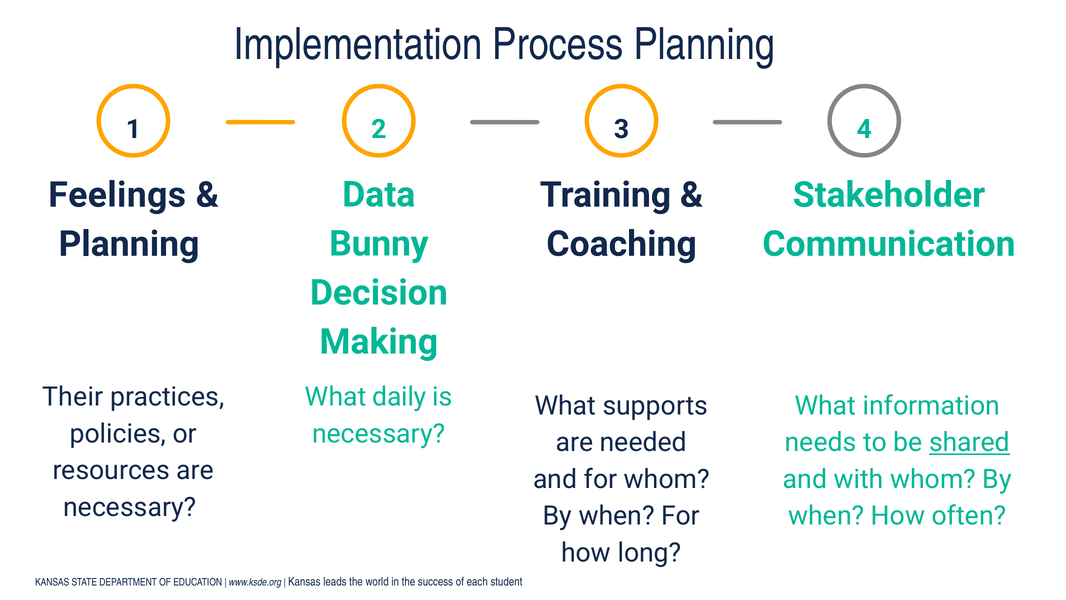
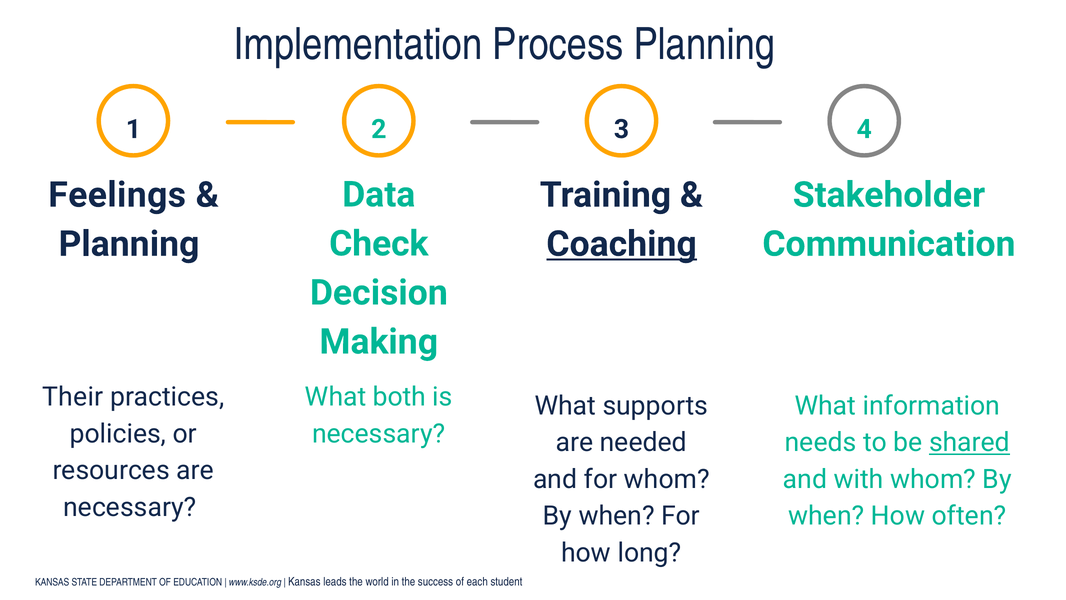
Bunny: Bunny -> Check (379, 244)
Coaching underline: none -> present (622, 244)
daily: daily -> both (399, 397)
